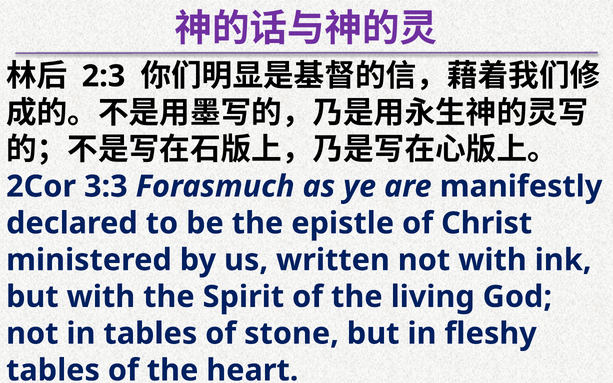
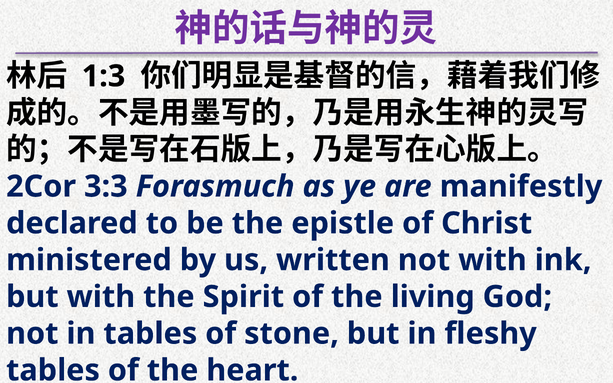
2:3: 2:3 -> 1:3 (104, 76)
